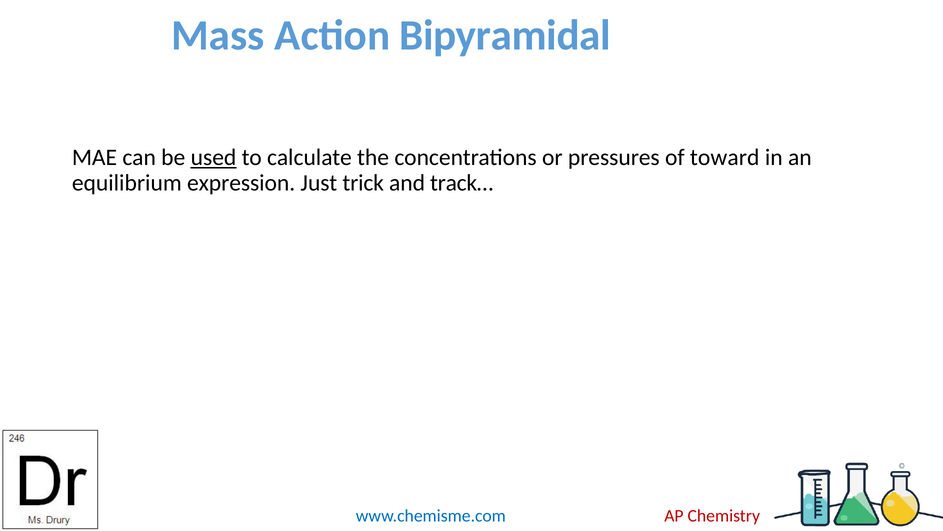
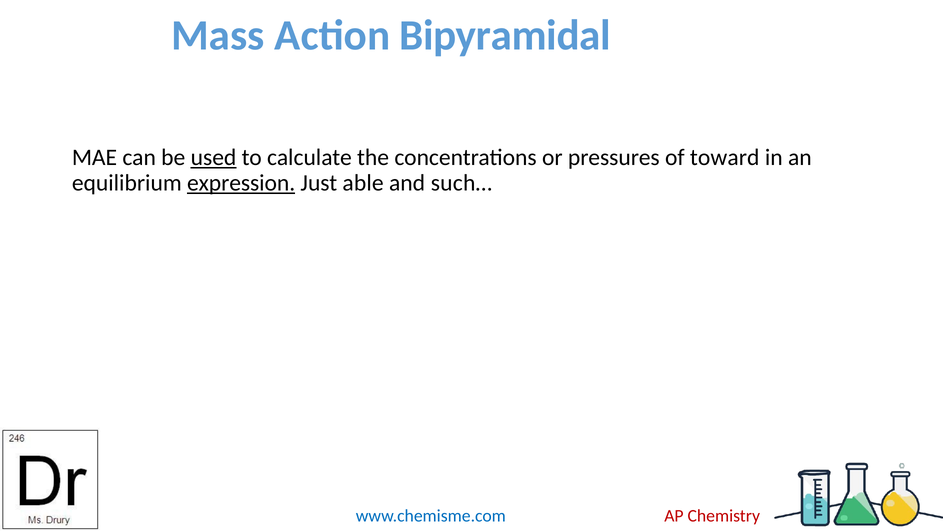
expression underline: none -> present (241, 183)
trick: trick -> able (363, 183)
track…: track… -> such… (461, 183)
